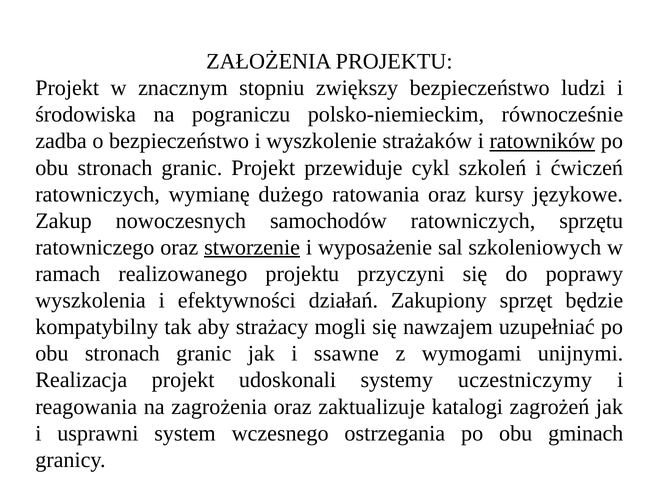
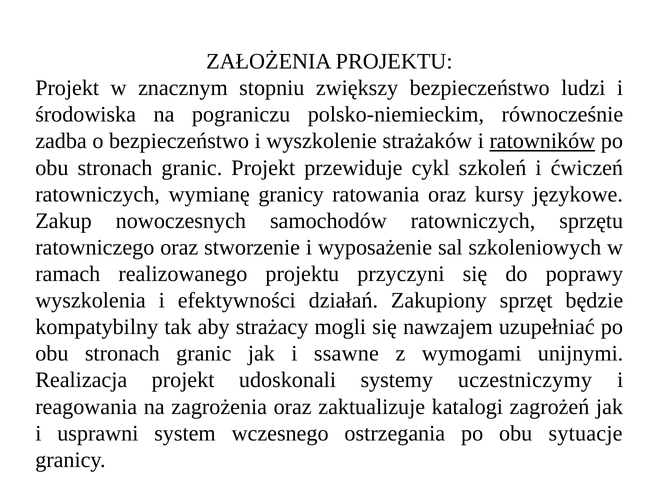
wymianę dużego: dużego -> granicy (291, 194)
stworzenie underline: present -> none (252, 247)
gminach: gminach -> sytuacje (586, 433)
